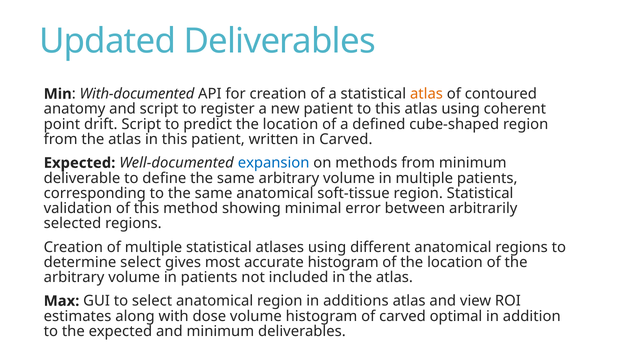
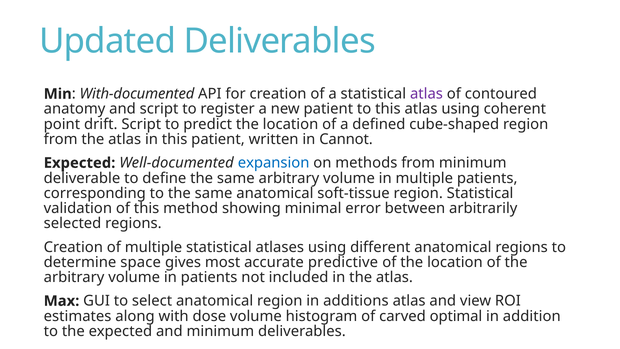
atlas colour: orange -> purple (426, 94)
in Carved: Carved -> Cannot (346, 139)
determine select: select -> space (141, 262)
accurate histogram: histogram -> predictive (343, 262)
